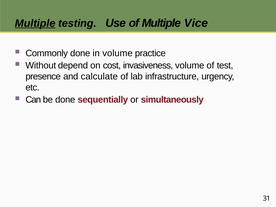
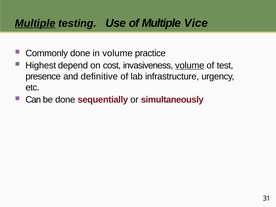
Without: Without -> Highest (41, 65)
volume underline: none -> present (190, 65)
calculate: calculate -> definitive (99, 76)
